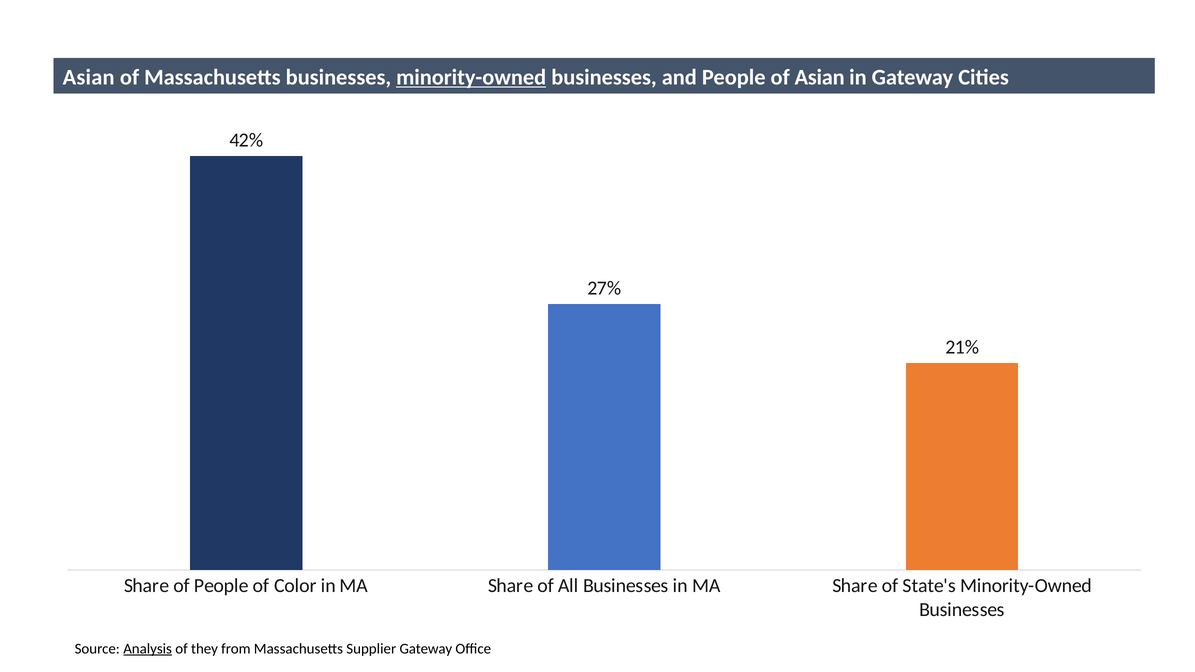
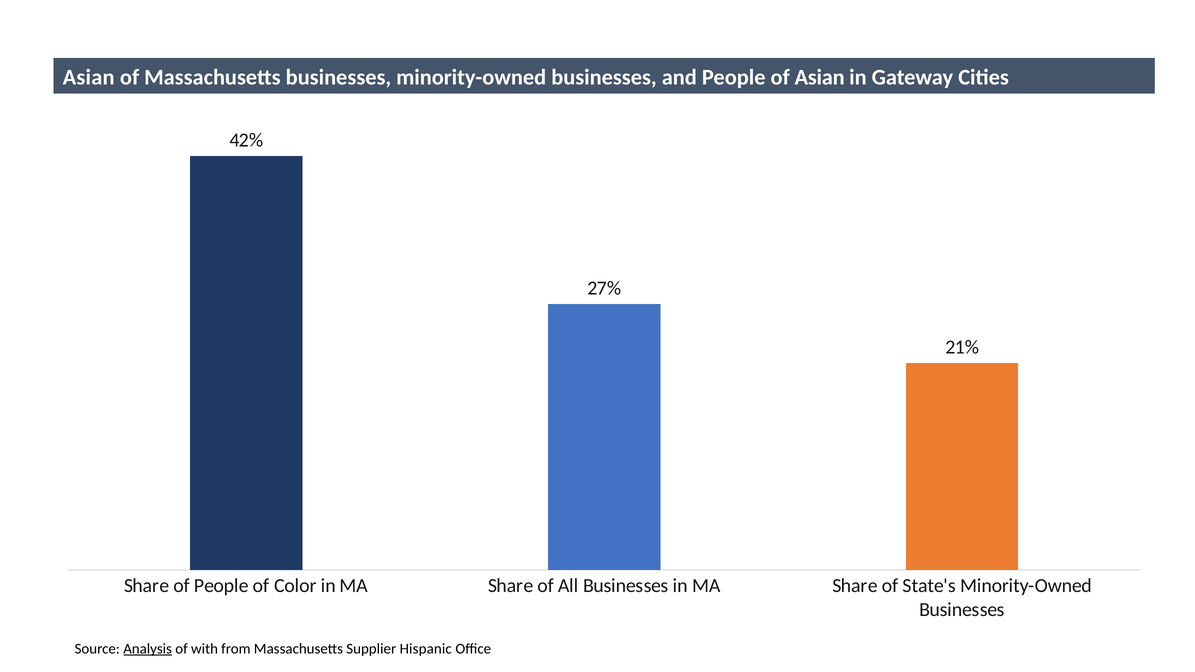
minority-owned underline: present -> none (471, 77)
they: they -> with (205, 649)
Supplier Gateway: Gateway -> Hispanic (426, 649)
